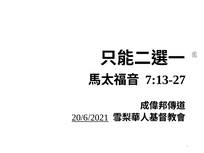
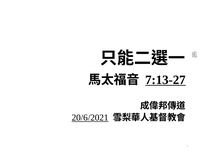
7:13-27 underline: none -> present (165, 80)
